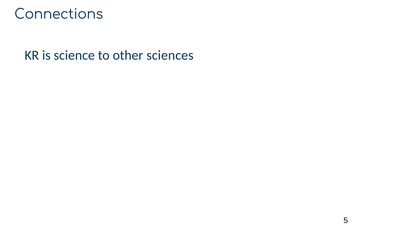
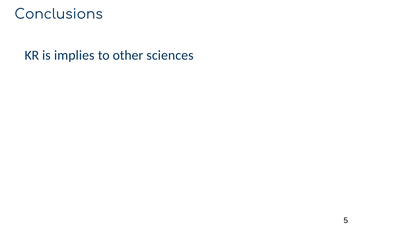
Connections: Connections -> Conclusions (59, 14)
science: science -> implies (74, 55)
